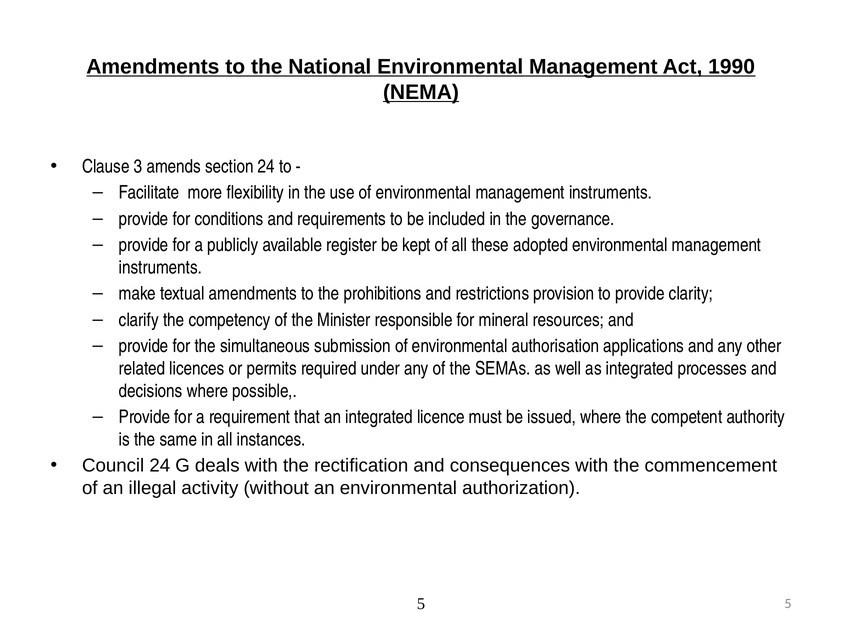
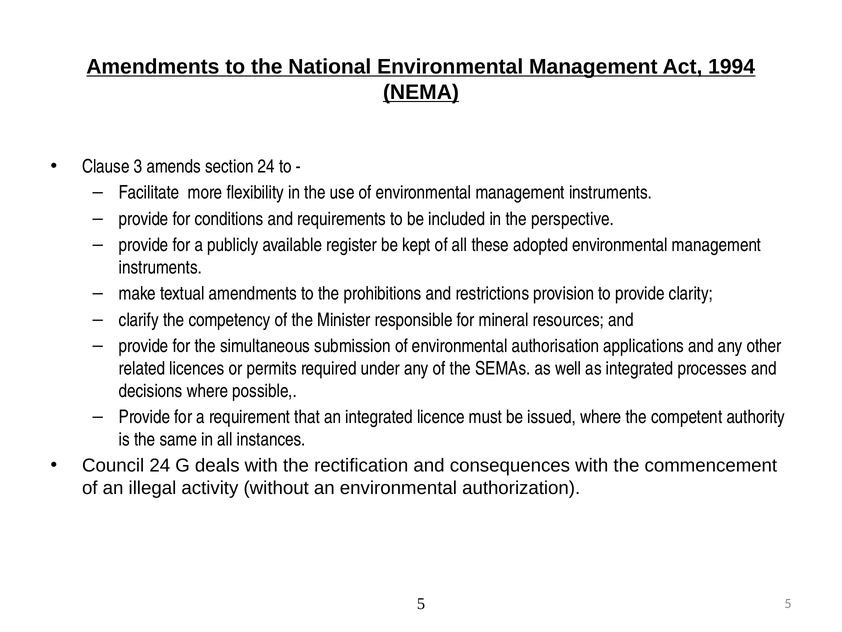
1990: 1990 -> 1994 (732, 67)
governance: governance -> perspective (573, 219)
